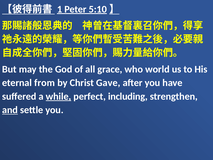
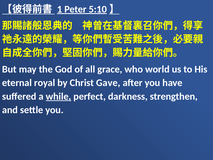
from: from -> royal (45, 83)
including: including -> darkness (128, 96)
and underline: present -> none (10, 110)
